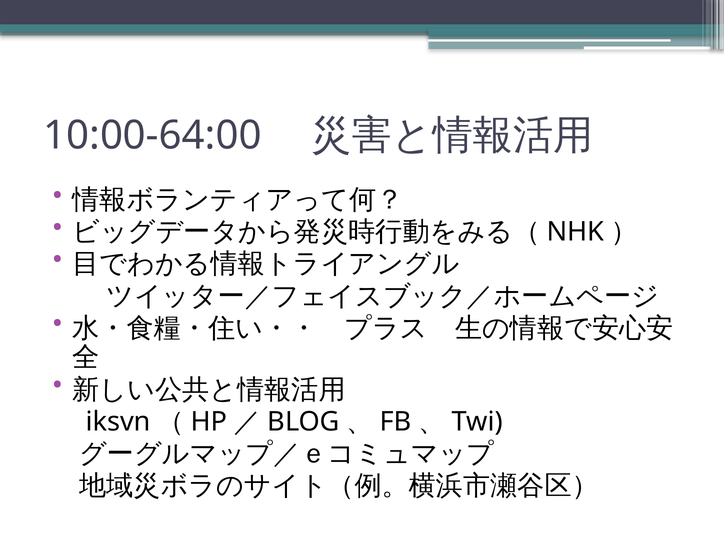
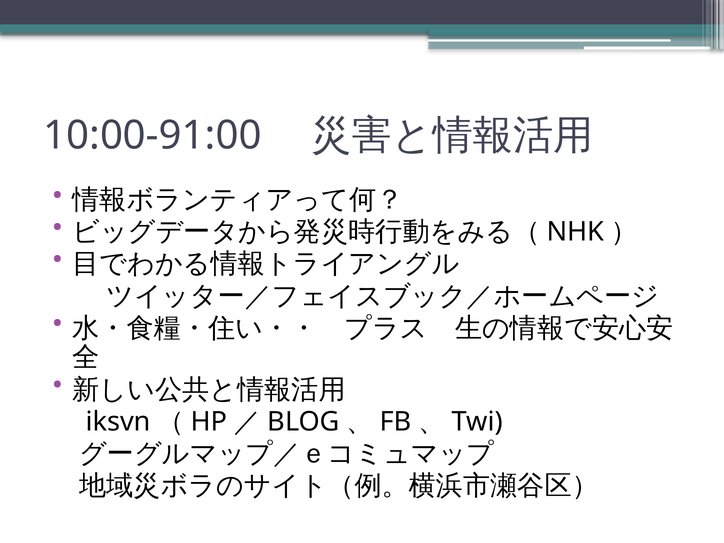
10:00-64:00: 10:00-64:00 -> 10:00-91:00 (152, 136)
